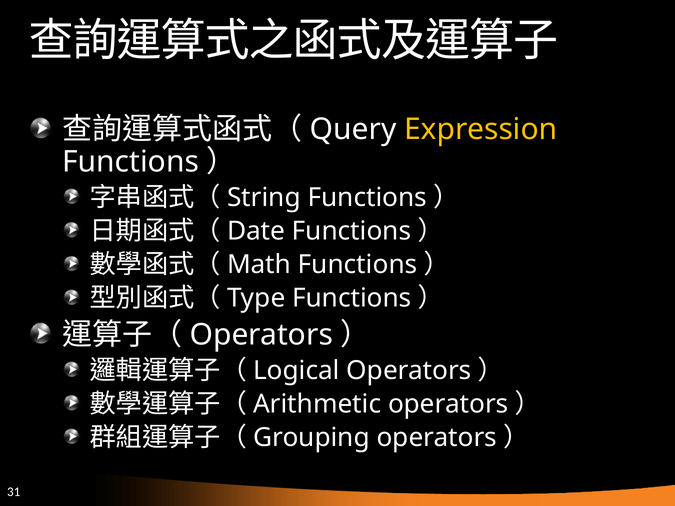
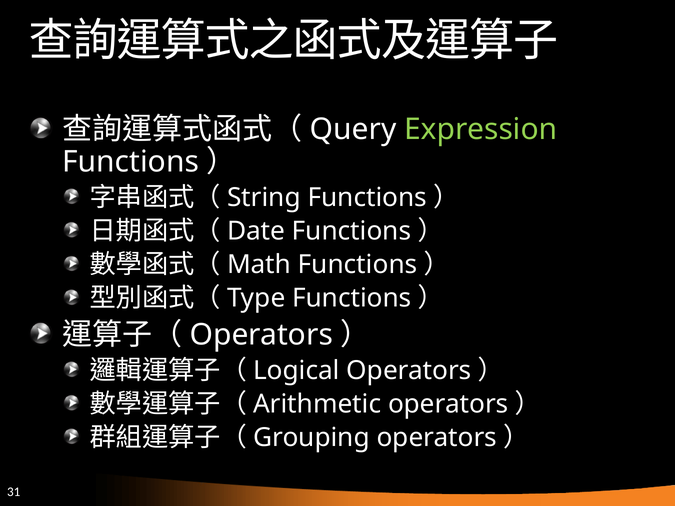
Expression colour: yellow -> light green (481, 130)
